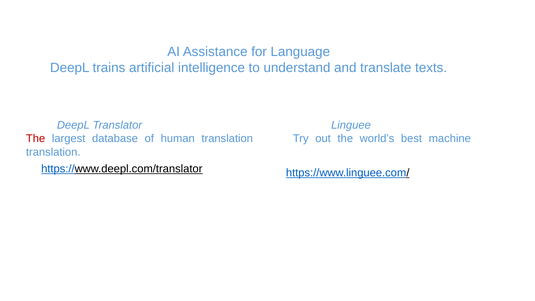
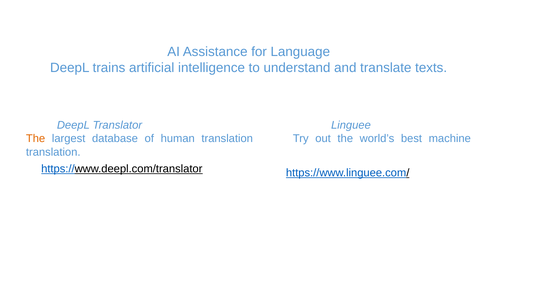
The colour: red -> orange (36, 139)
